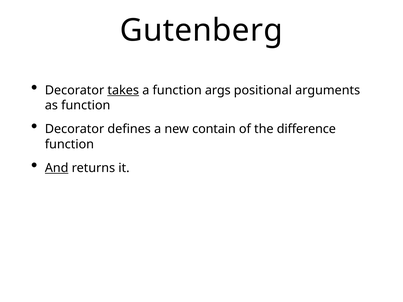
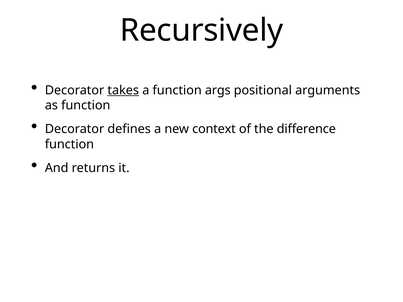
Gutenberg: Gutenberg -> Recursively (202, 31)
contain: contain -> context (214, 129)
And underline: present -> none (57, 168)
